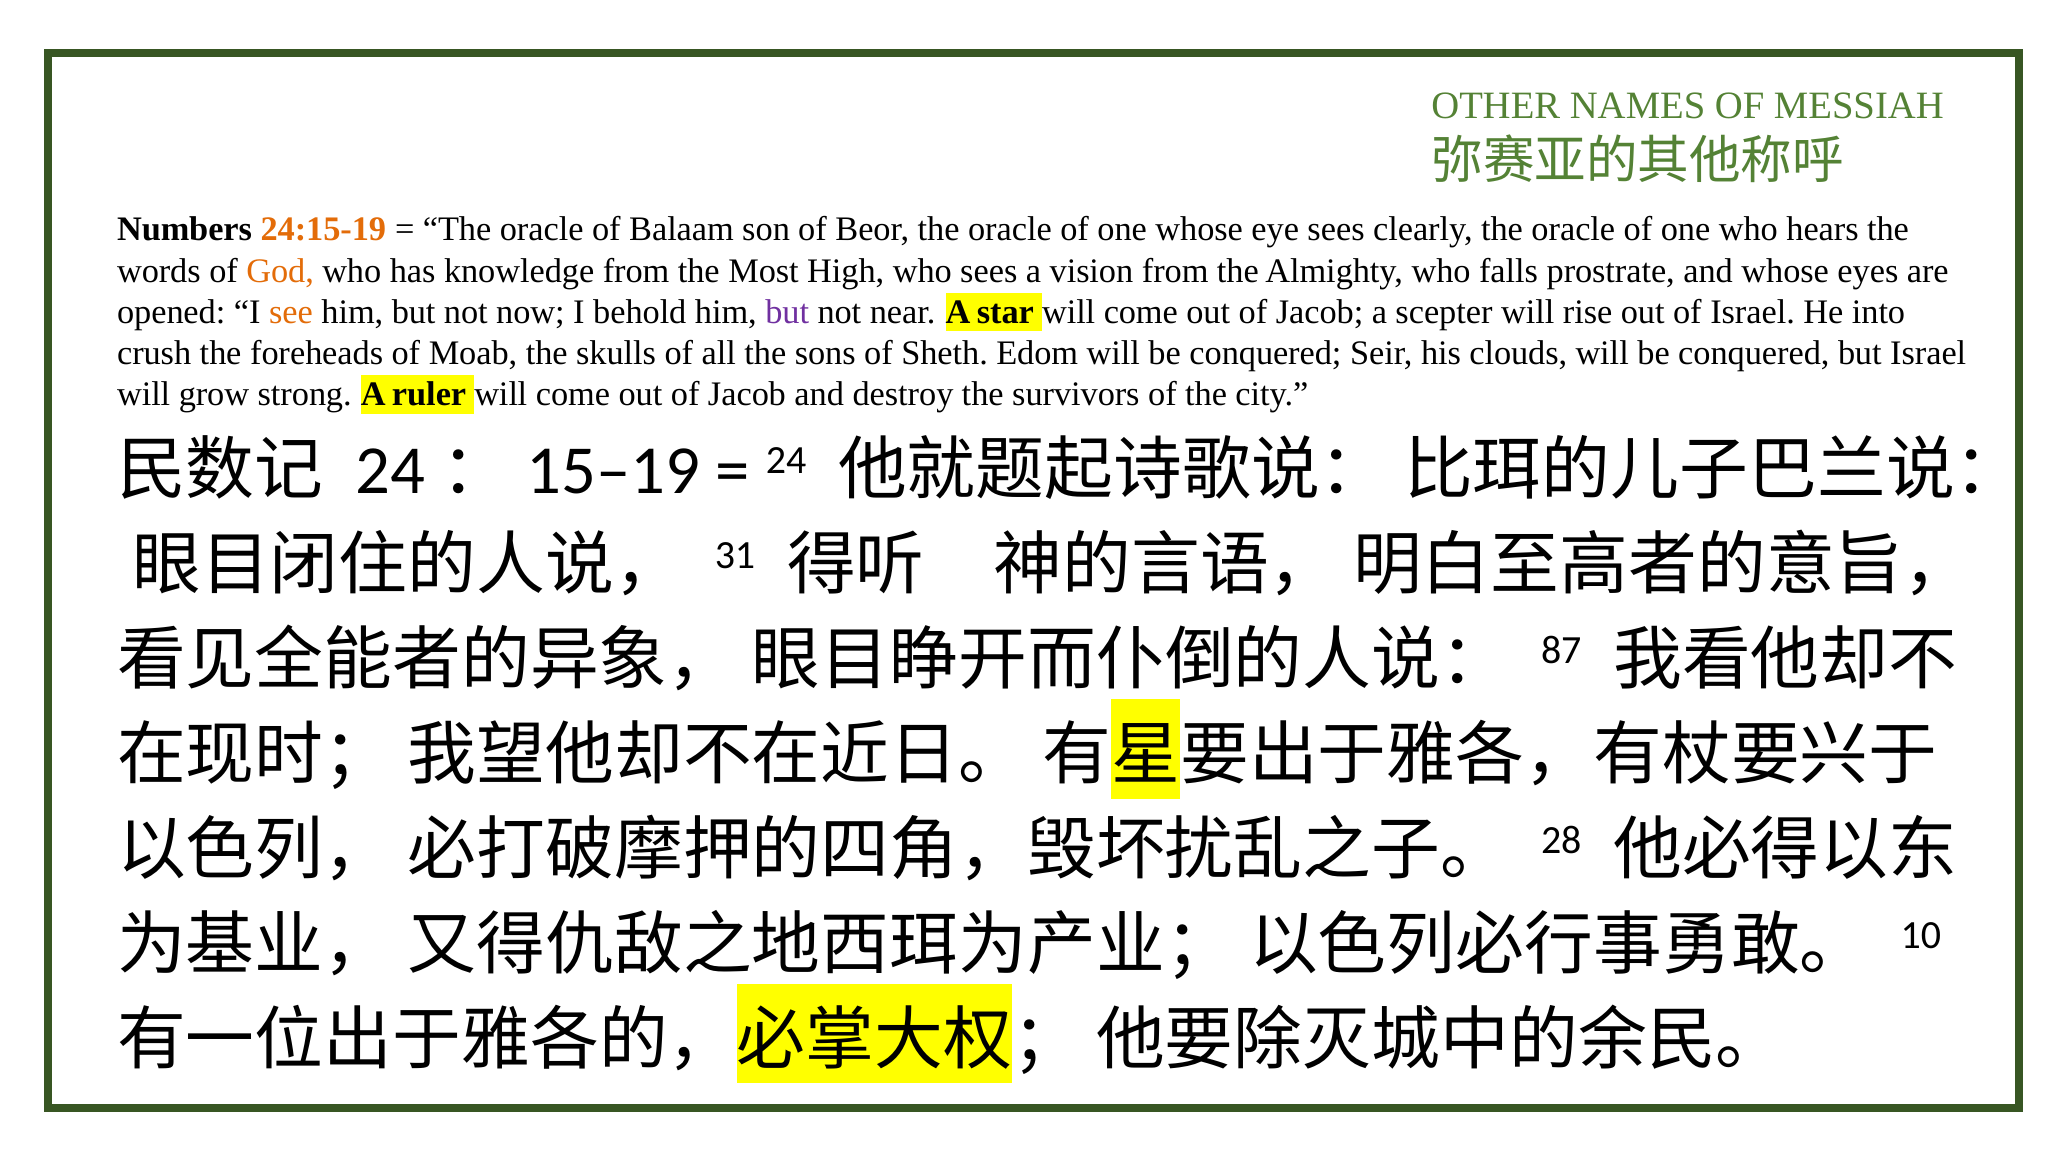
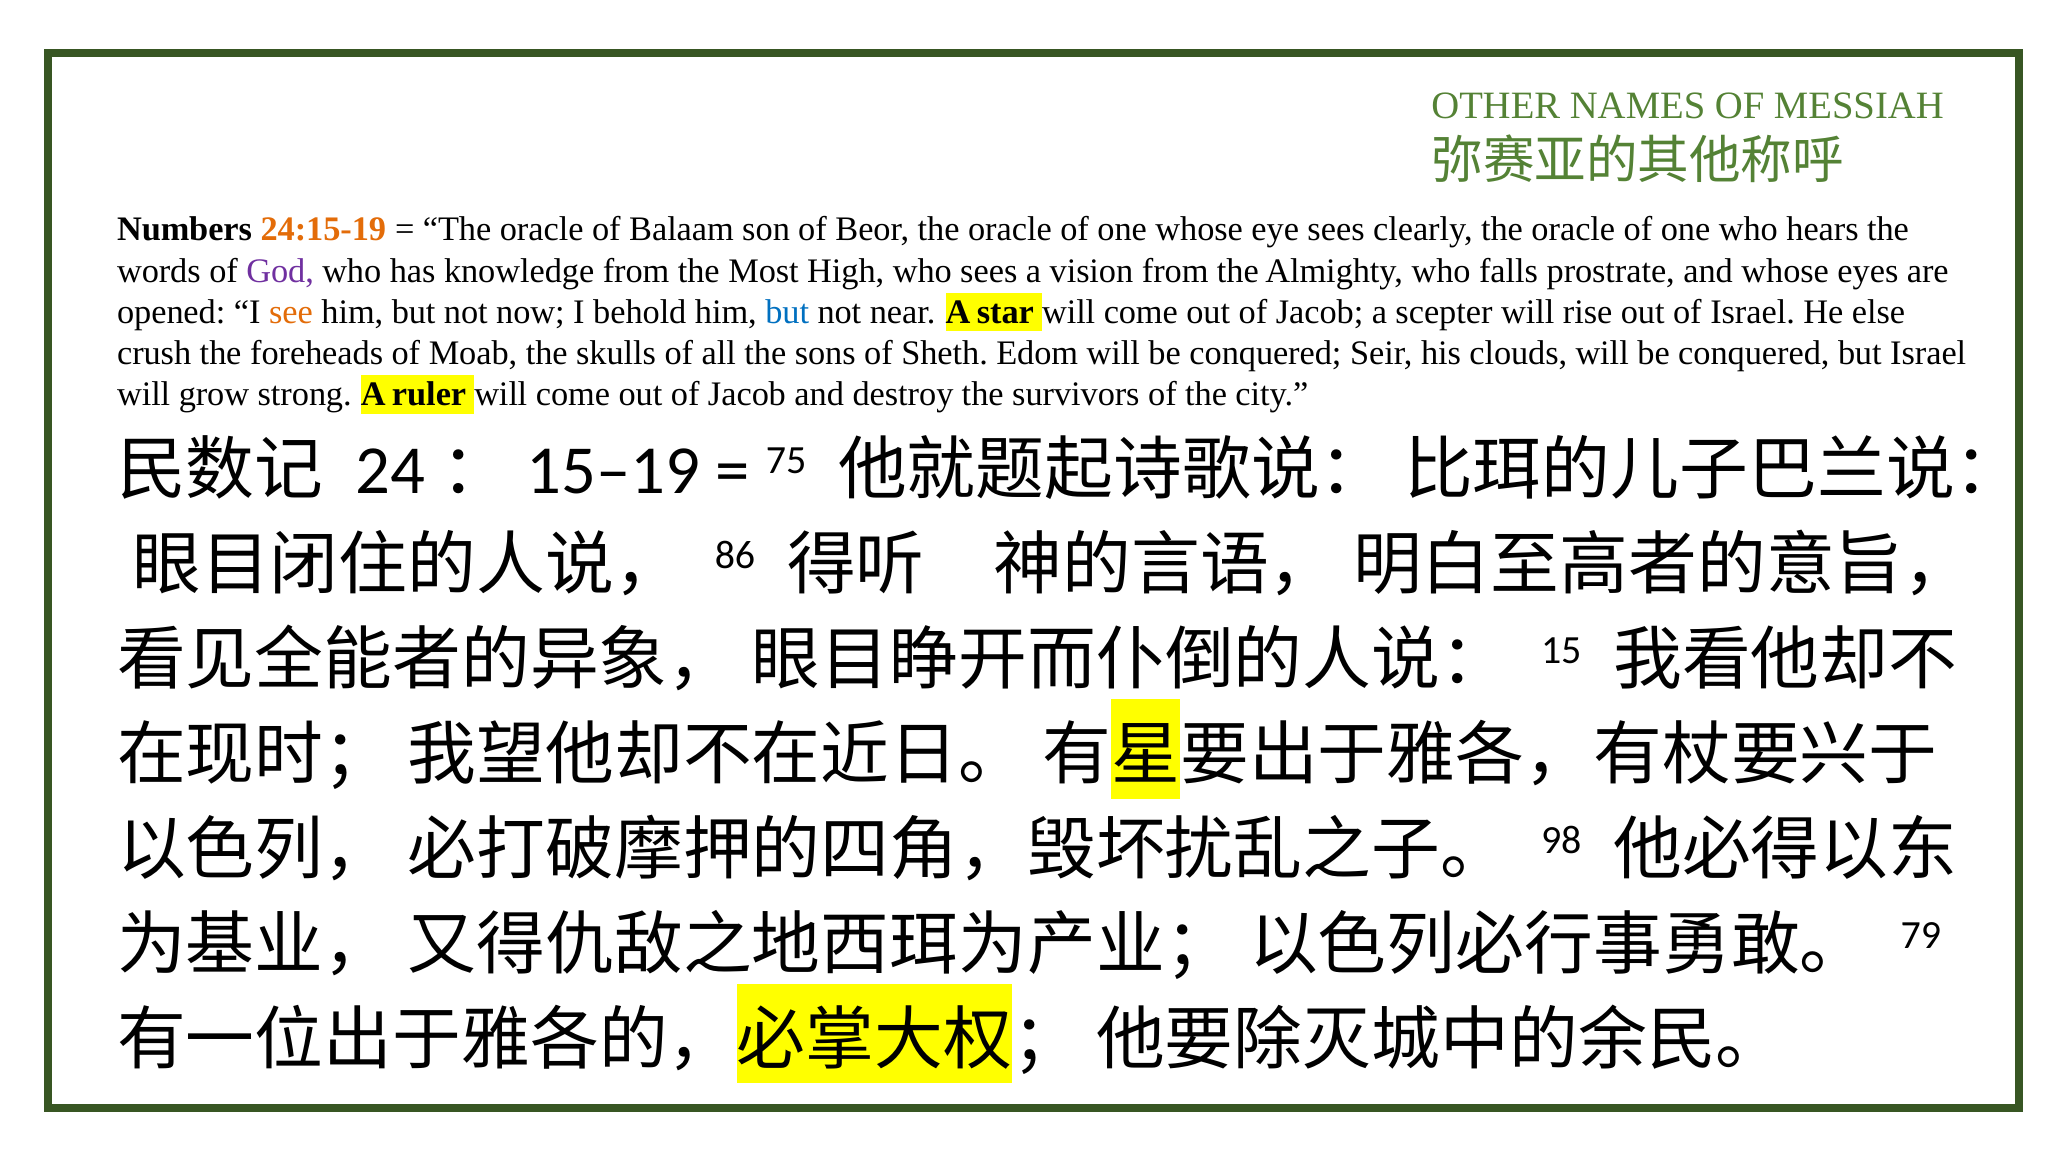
God colour: orange -> purple (280, 271)
but colour: purple -> blue (787, 312)
into: into -> else (1879, 312)
24: 24 -> 75 (786, 460)
31: 31 -> 86 (735, 555)
87: 87 -> 15 (1561, 650)
28: 28 -> 98 (1561, 840)
10: 10 -> 79 (1921, 934)
